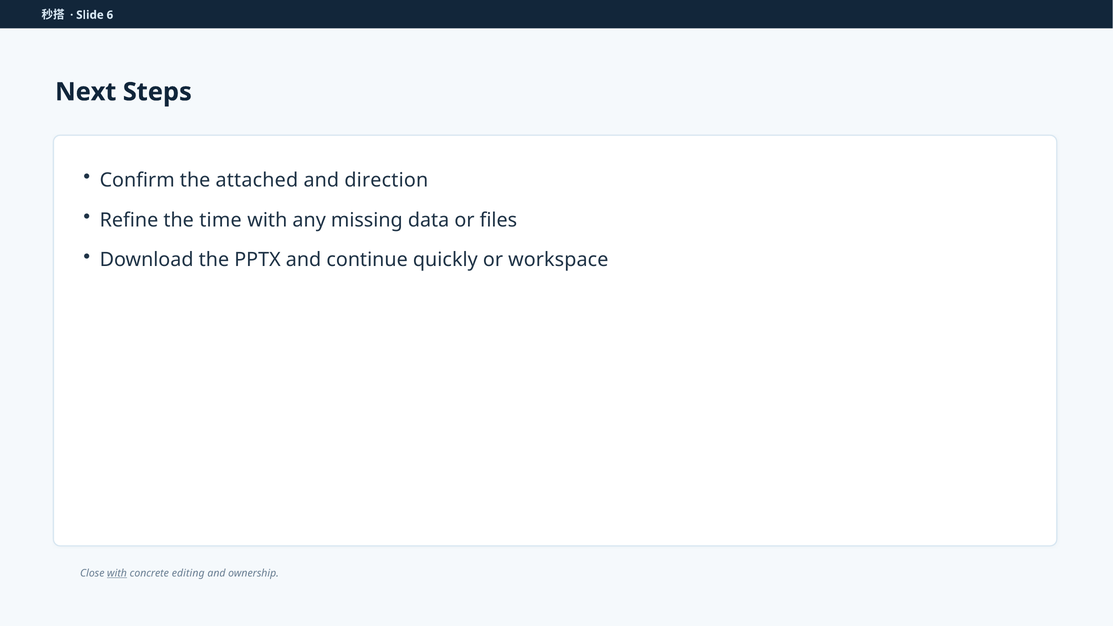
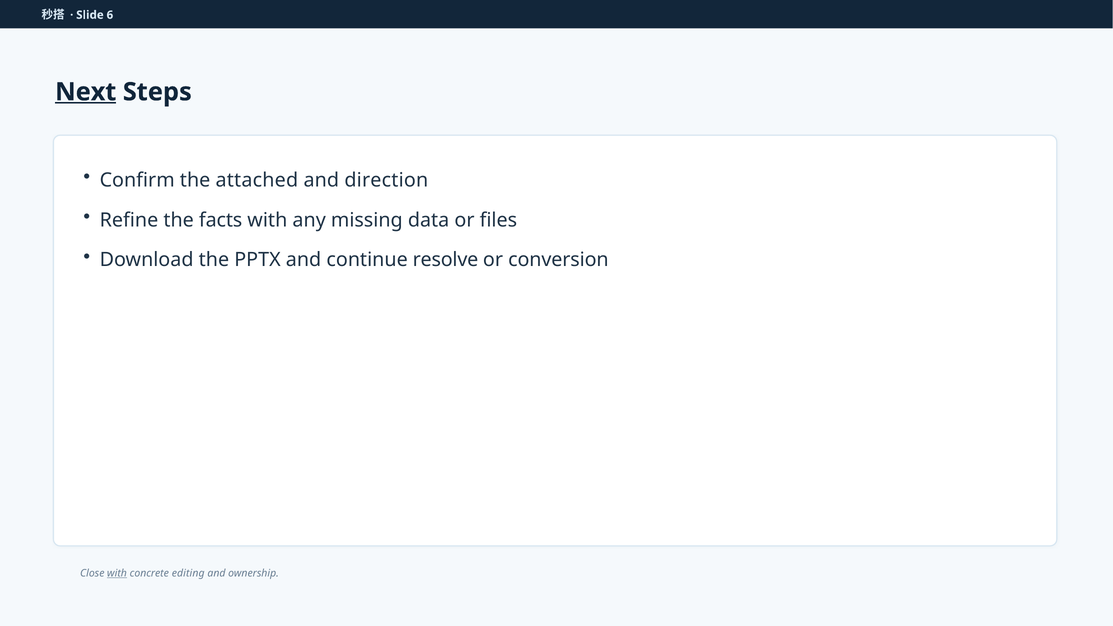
Next underline: none -> present (86, 92)
time: time -> facts (221, 220)
quickly: quickly -> resolve (445, 260)
workspace: workspace -> conversion (558, 260)
